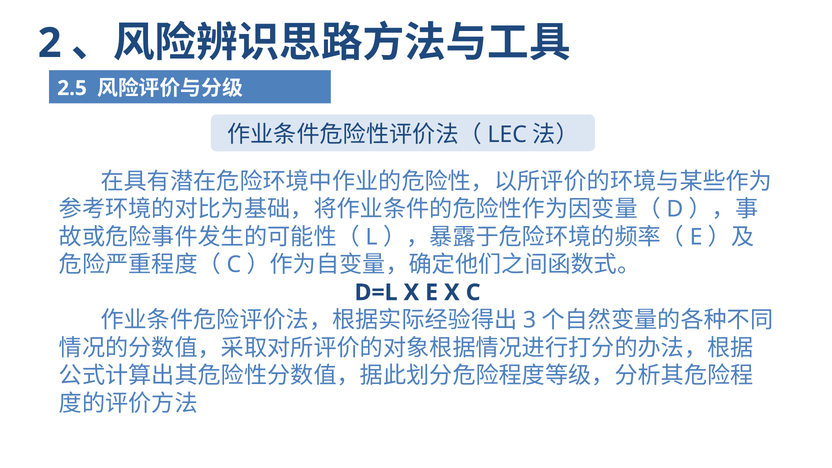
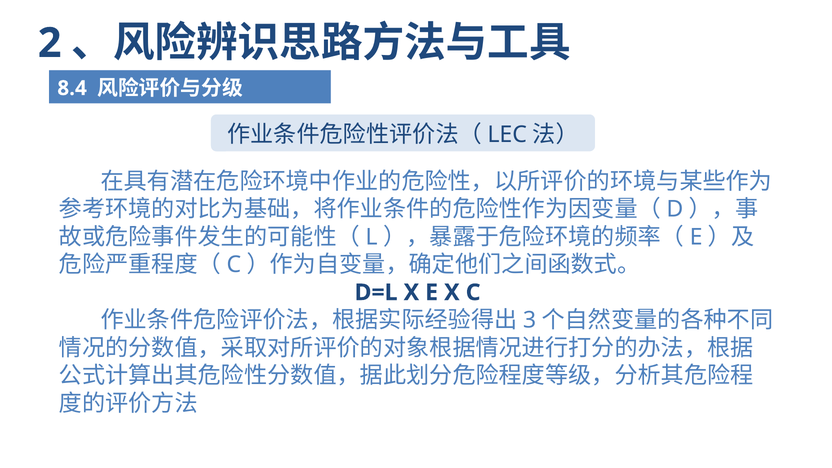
2.5: 2.5 -> 8.4 (72, 88)
